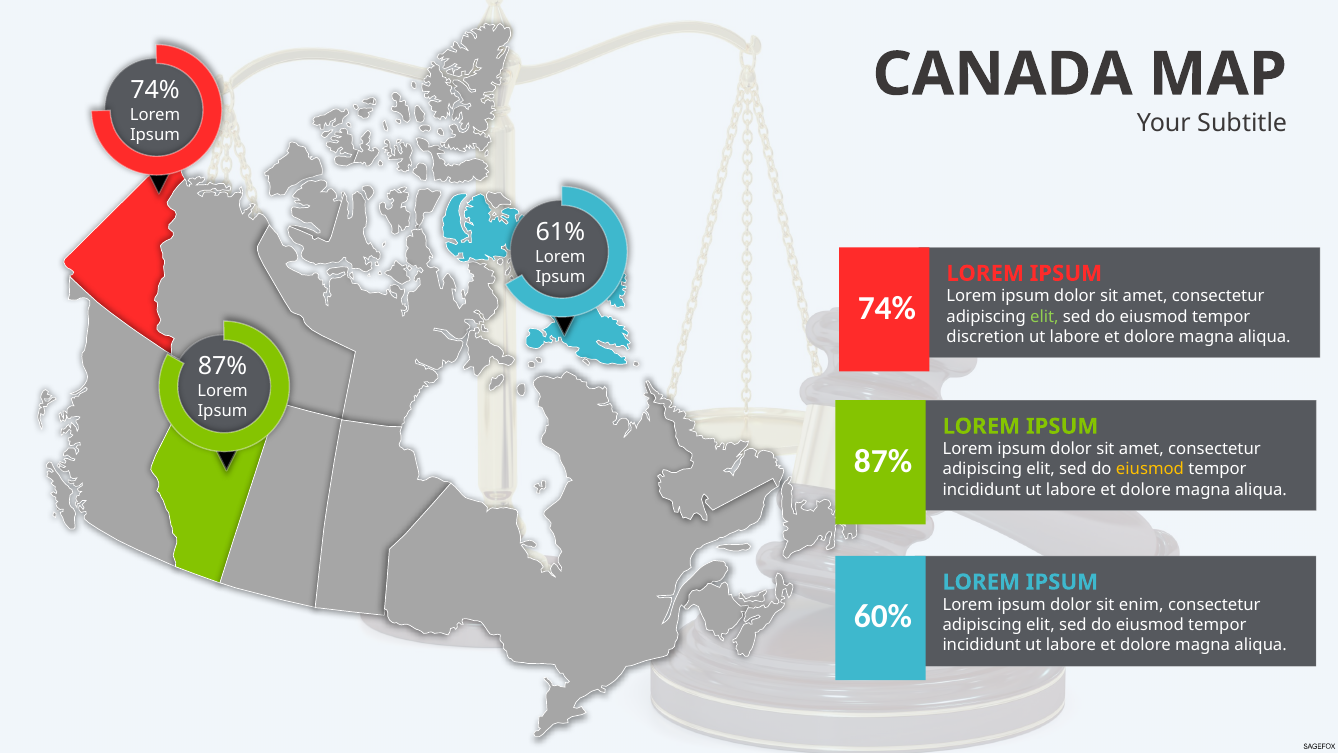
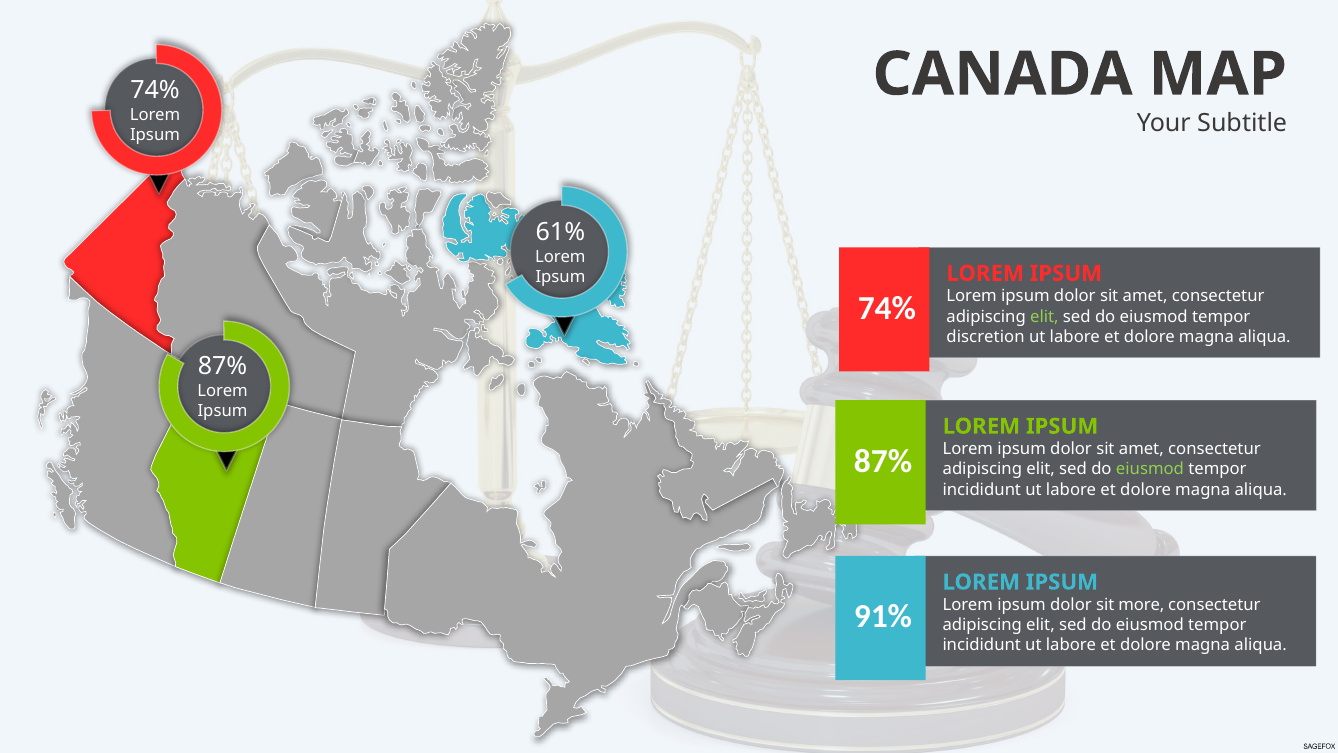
eiusmod colour: yellow -> light green (1150, 469)
enim: enim -> more (1141, 605)
60%: 60% -> 91% (883, 617)
